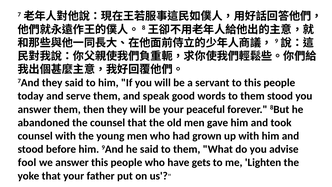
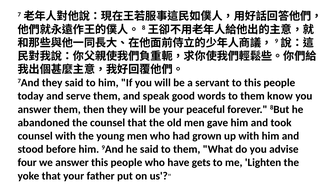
them stood: stood -> know (280, 96)
fool: fool -> four (27, 162)
